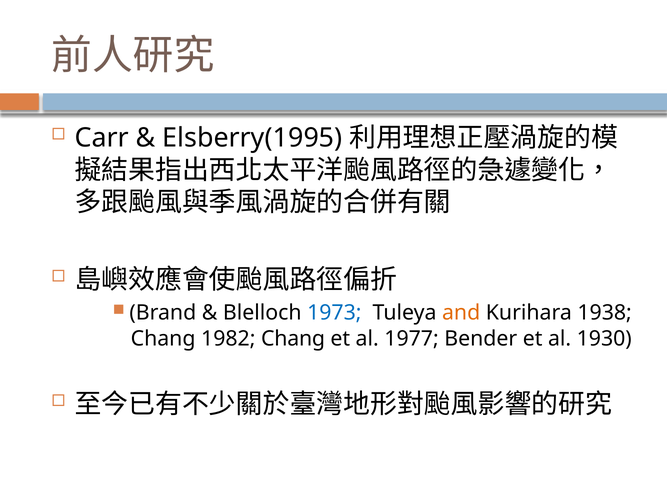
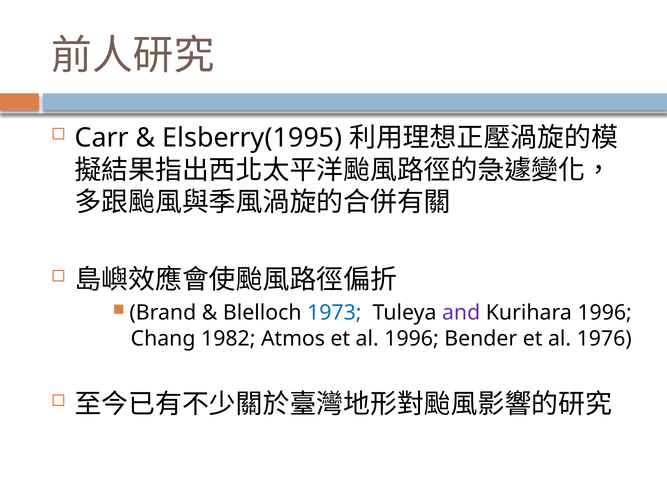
and colour: orange -> purple (461, 313)
Kurihara 1938: 1938 -> 1996 (605, 313)
1982 Chang: Chang -> Atmos (293, 339)
al 1977: 1977 -> 1996 (412, 339)
1930: 1930 -> 1976 (604, 339)
